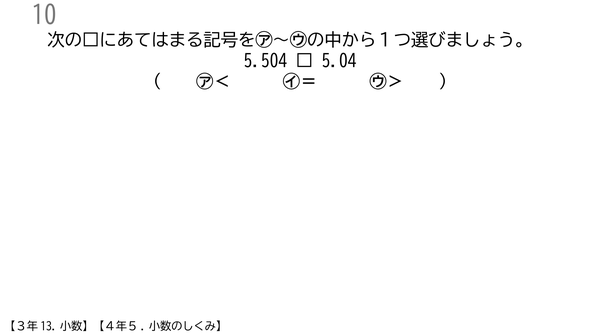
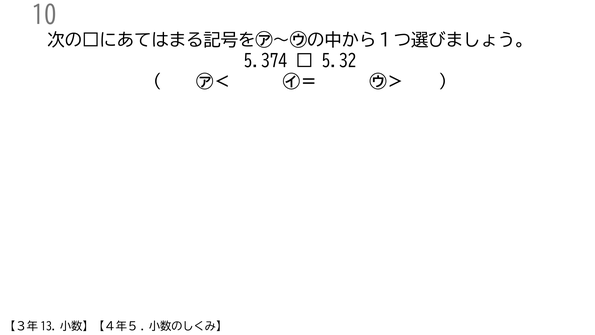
5.504: 5.504 -> 5.374 (266, 61)
5.04: 5.04 -> 5.32 (339, 61)
